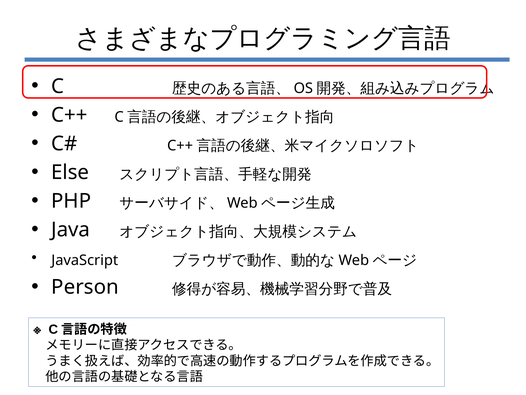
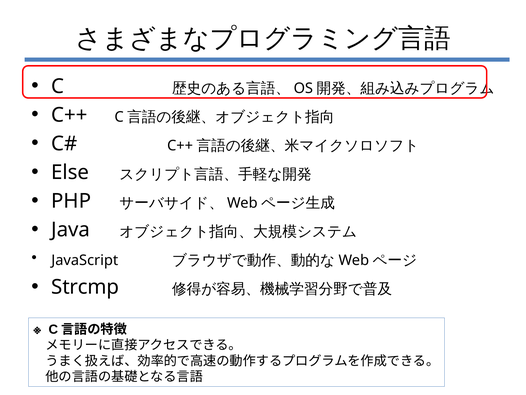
Person: Person -> Strcmp (85, 287)
